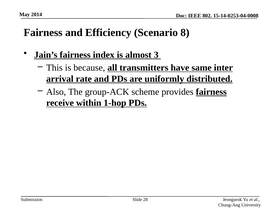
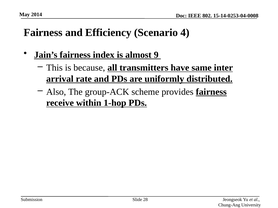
8: 8 -> 4 (185, 33)
3: 3 -> 9 (156, 55)
